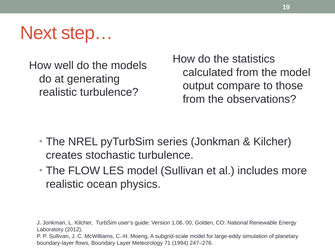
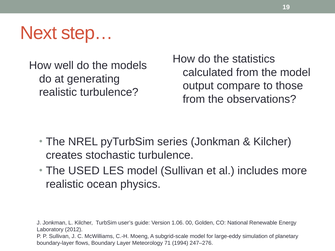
FLOW: FLOW -> USED (84, 171)
